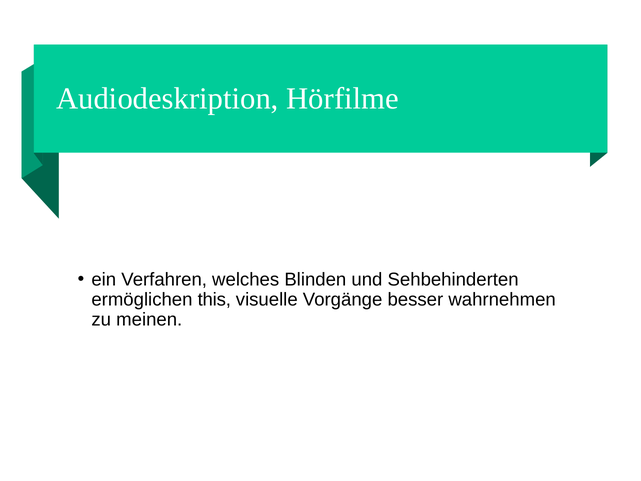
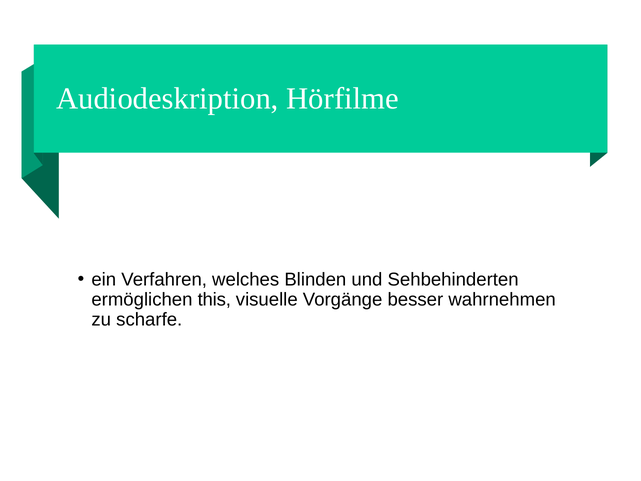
meinen: meinen -> scharfe (149, 320)
